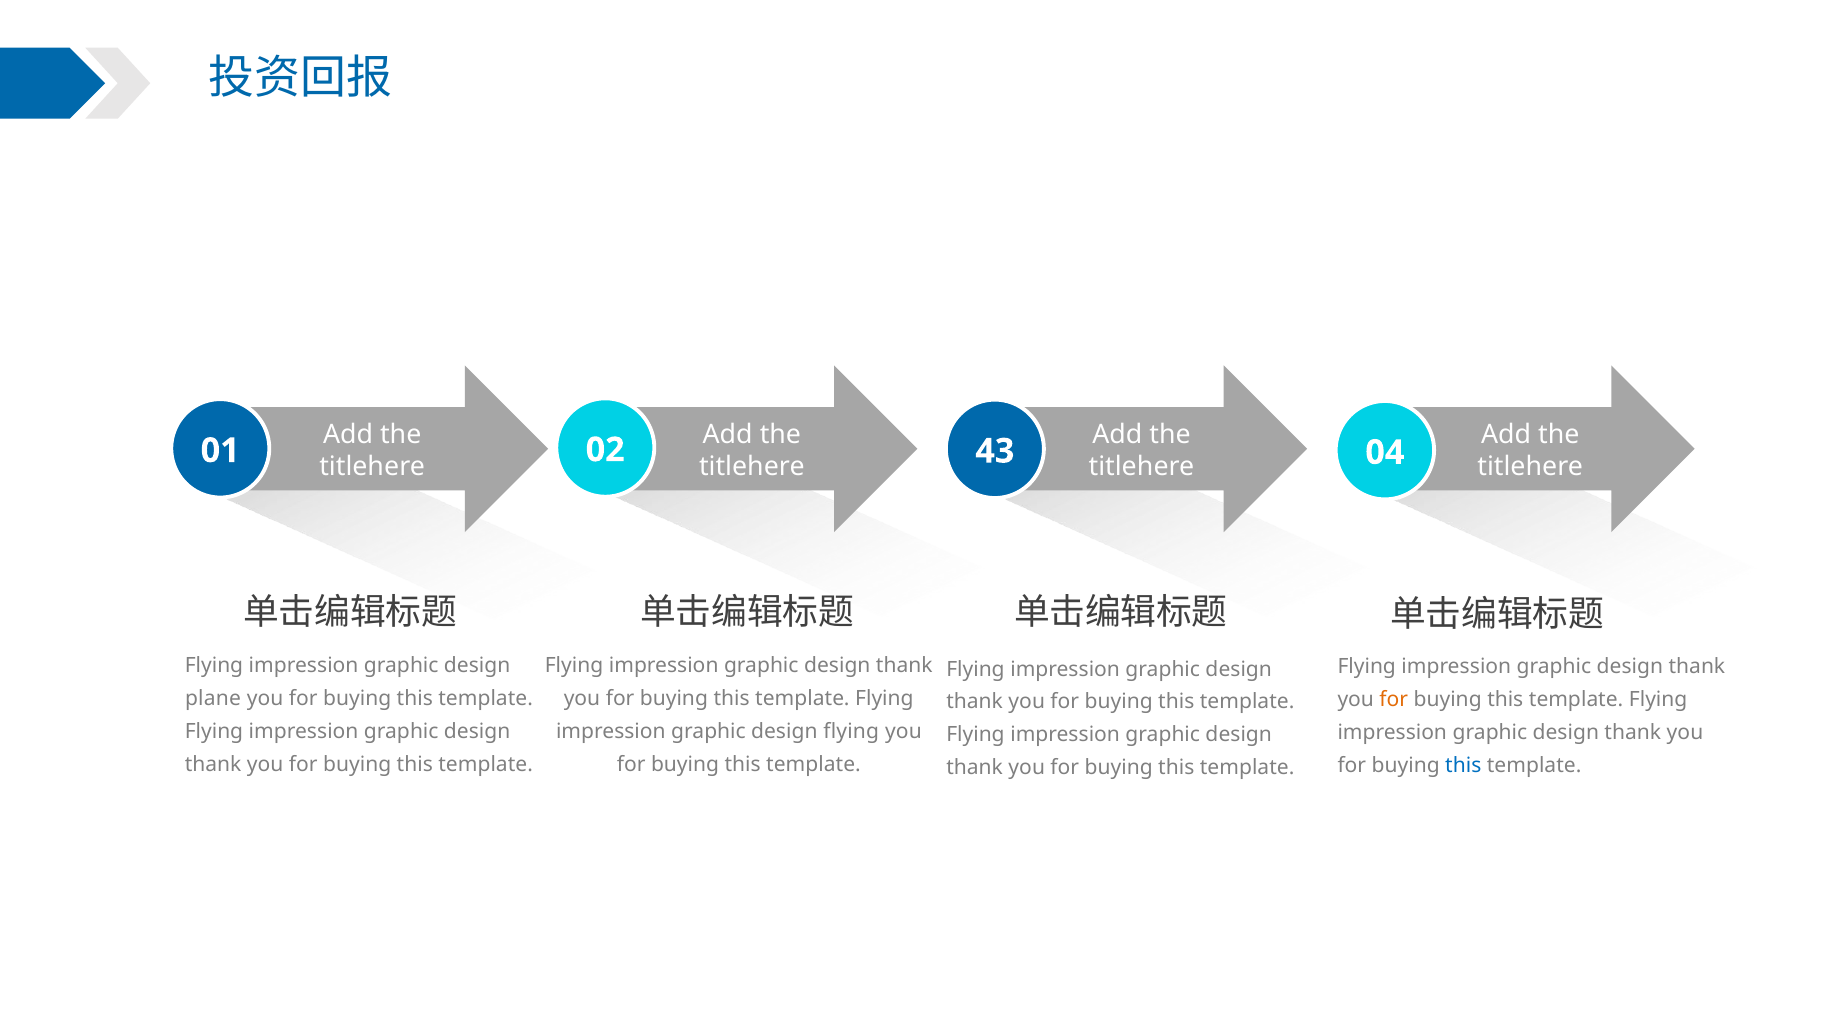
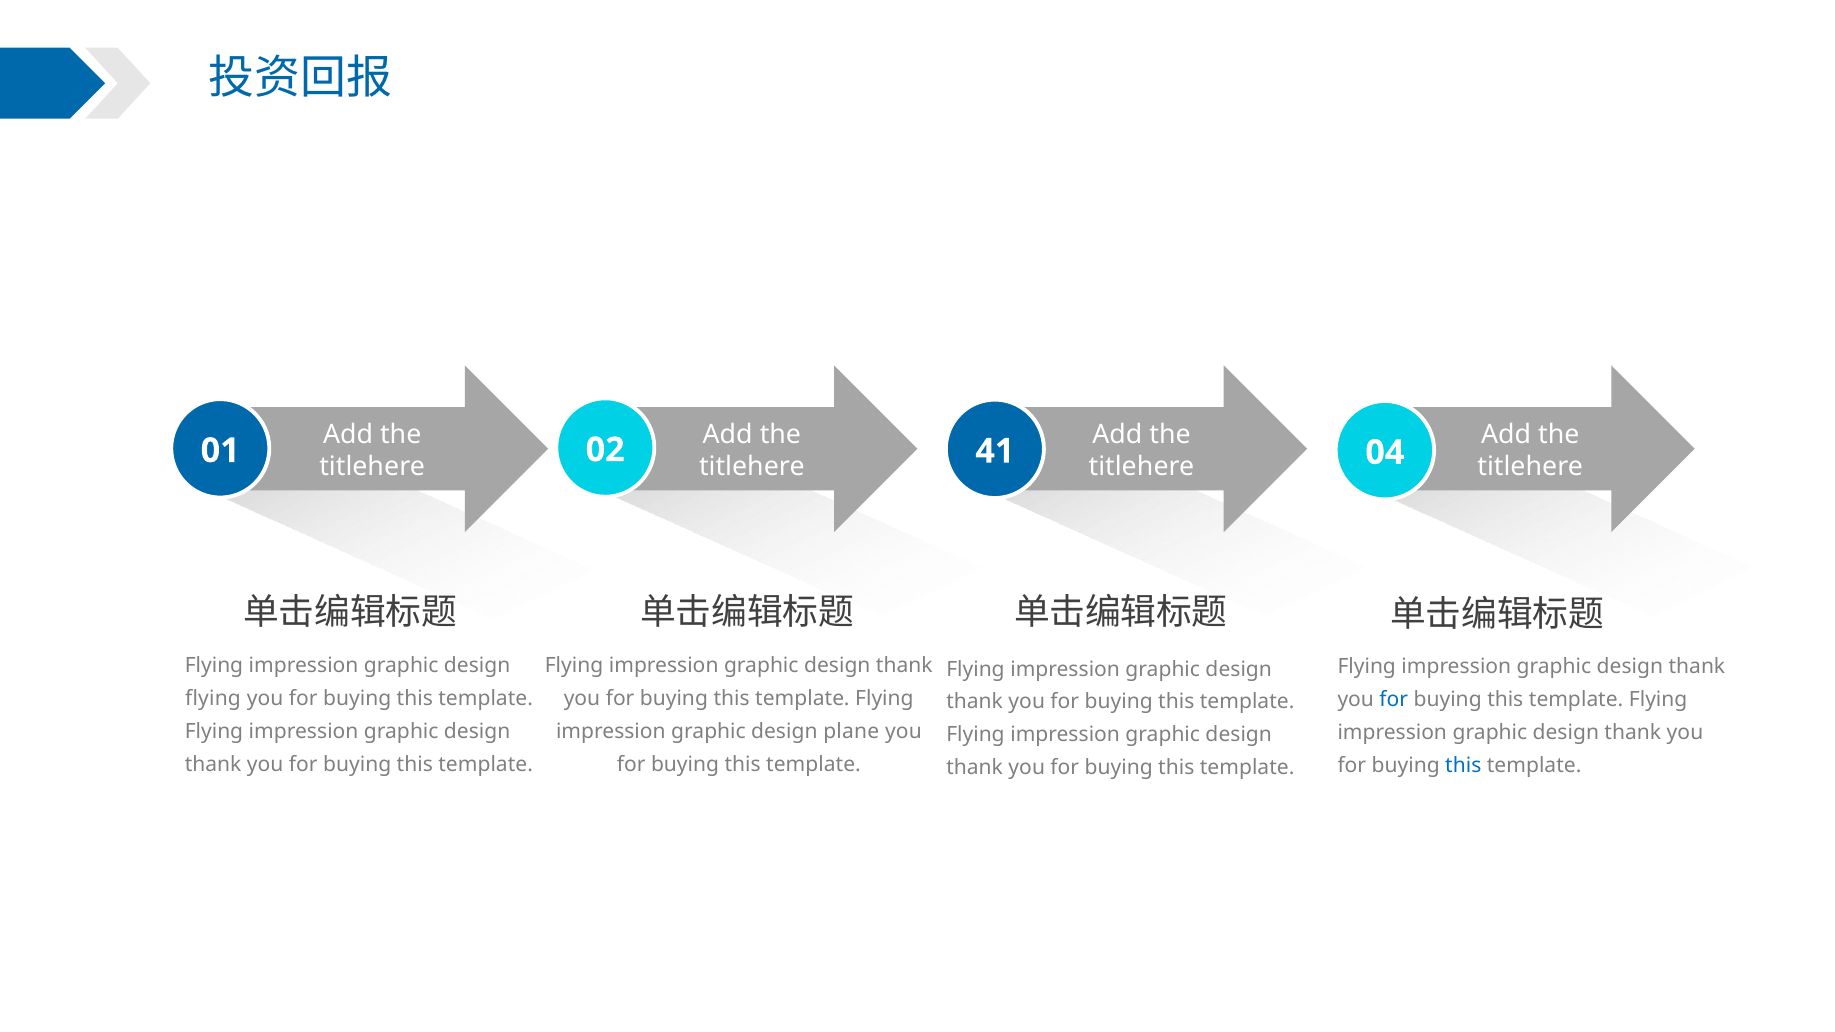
43: 43 -> 41 (995, 451)
plane: plane -> flying (213, 699)
for colour: orange -> blue (1394, 700)
design flying: flying -> plane (851, 732)
